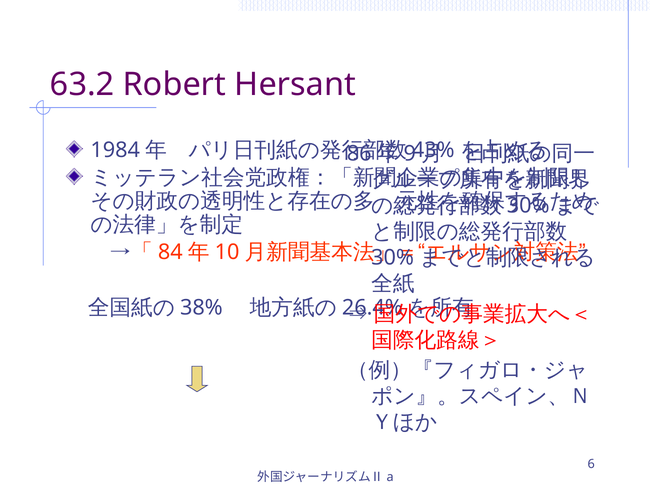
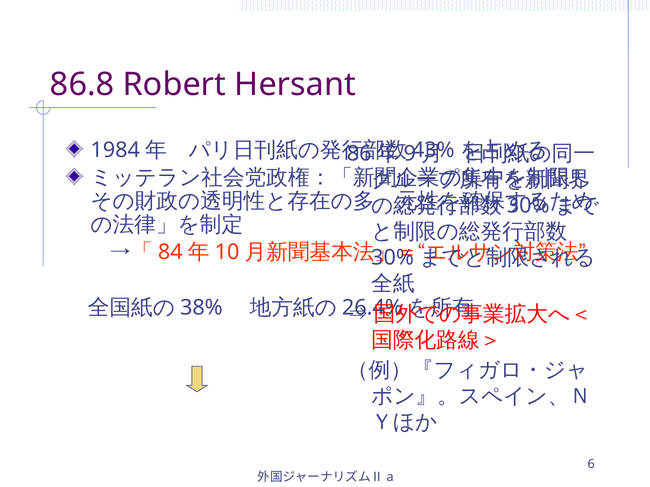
63.2: 63.2 -> 86.8 (82, 84)
